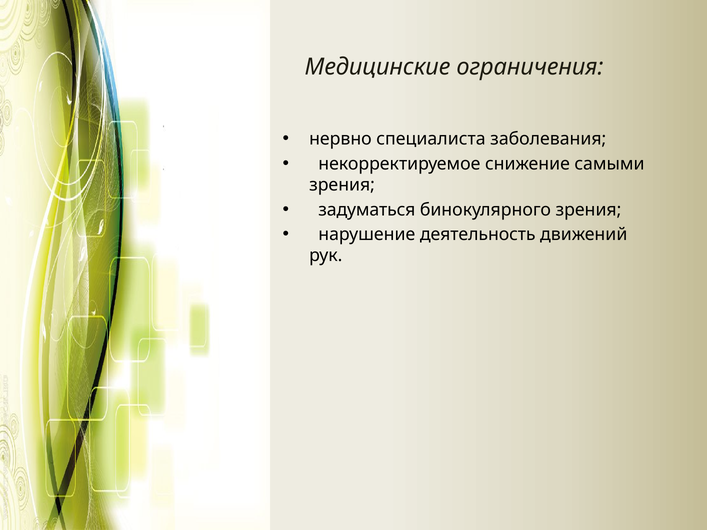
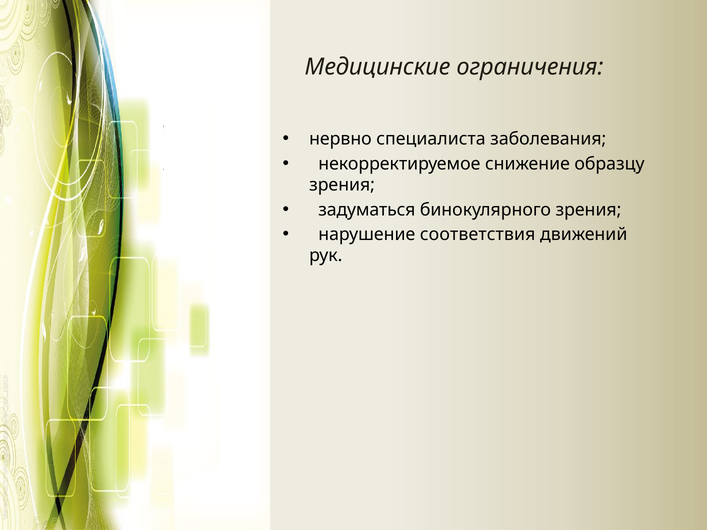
самыми: самыми -> образцу (609, 164)
деятельность: деятельность -> соответствия (478, 235)
